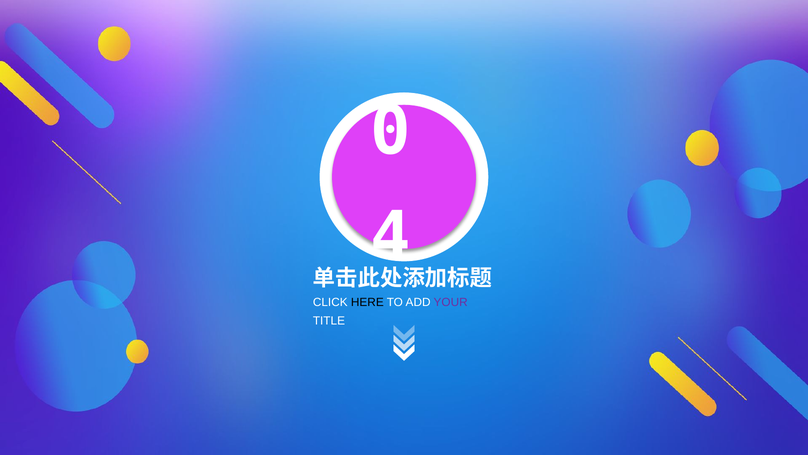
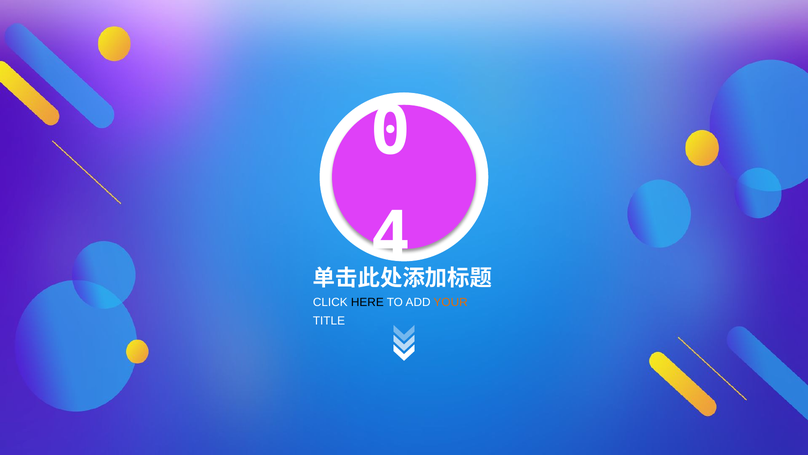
YOUR colour: purple -> orange (451, 302)
